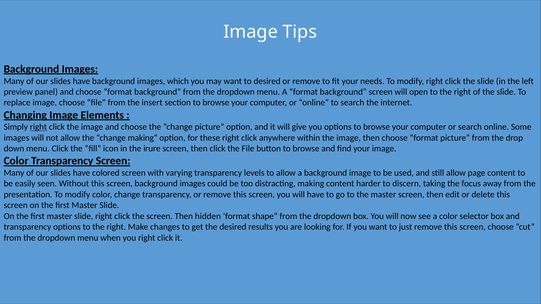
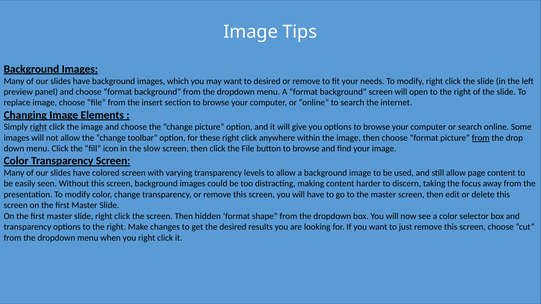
change making: making -> toolbar (143, 138)
from underline: none -> present (481, 138)
irure: irure -> slow (152, 149)
